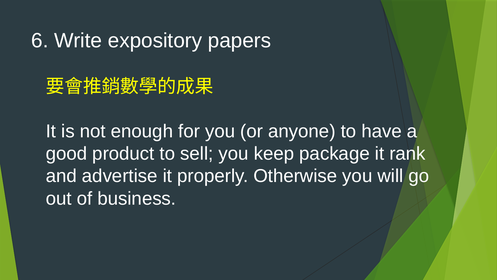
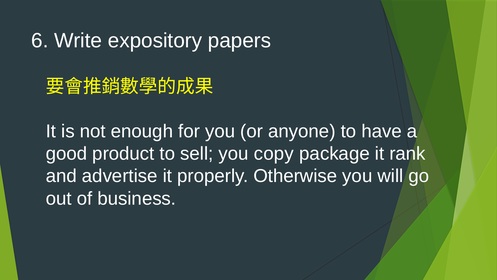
keep: keep -> copy (274, 153)
